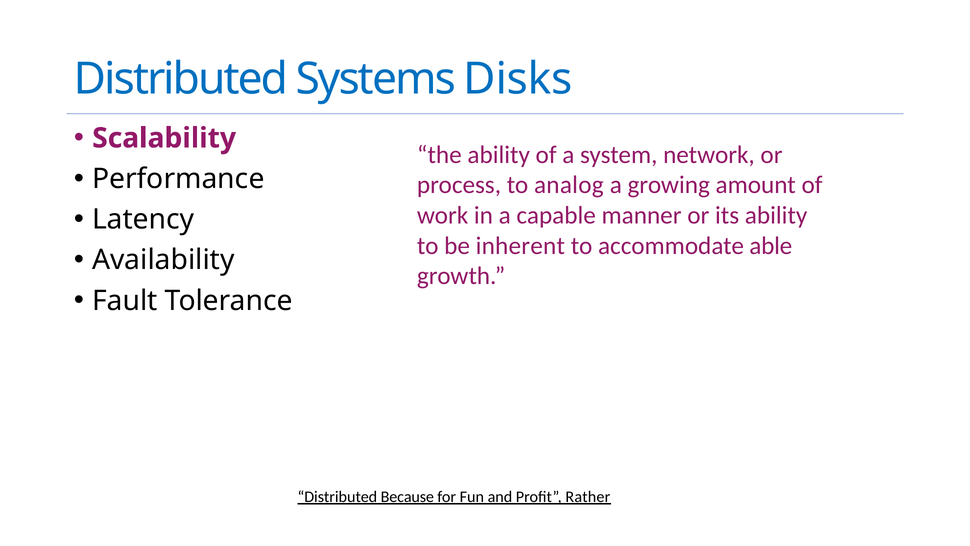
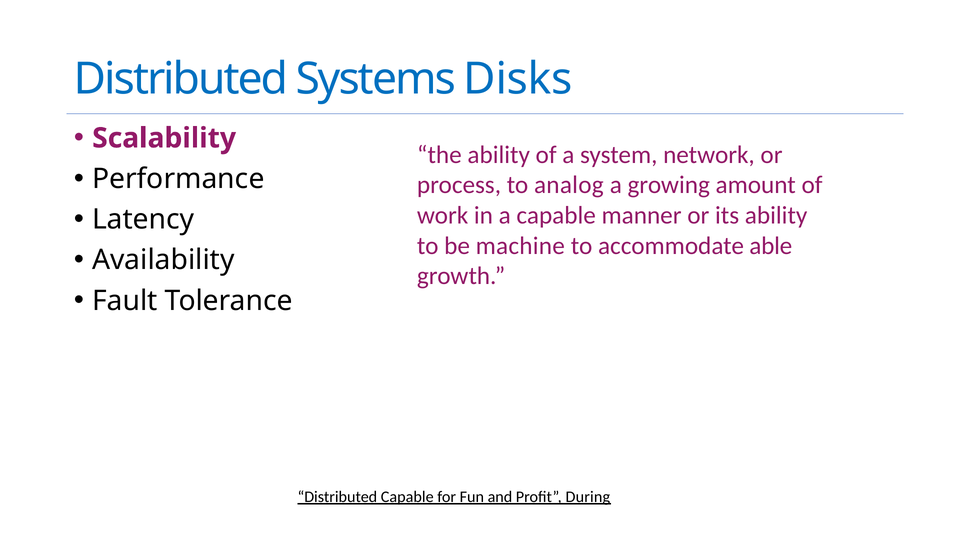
inherent: inherent -> machine (520, 246)
Distributed Because: Because -> Capable (407, 496)
Rather: Rather -> During (588, 496)
